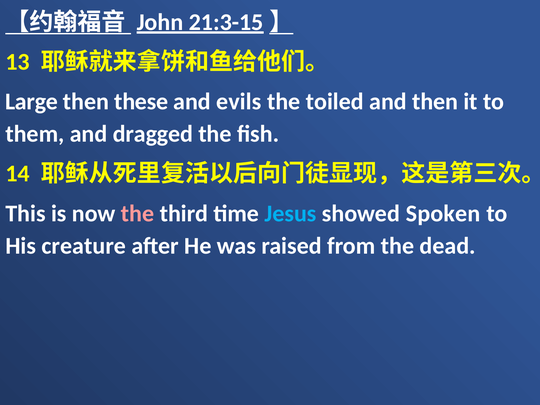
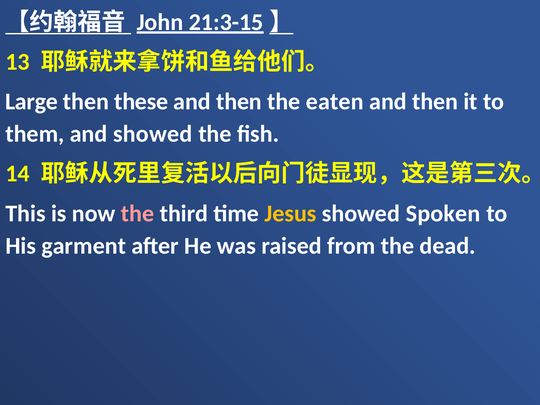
evils: evils -> then (239, 102)
toiled: toiled -> eaten (335, 102)
and dragged: dragged -> showed (153, 134)
Jesus colour: light blue -> yellow (290, 214)
creature: creature -> garment (84, 246)
